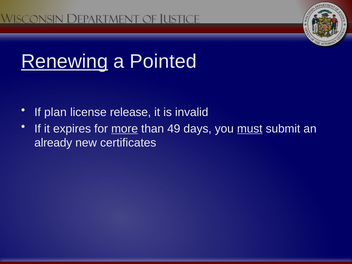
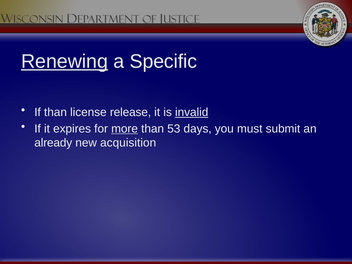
Pointed: Pointed -> Specific (163, 61)
If plan: plan -> than (55, 112)
invalid underline: none -> present (192, 112)
49: 49 -> 53 (174, 129)
must underline: present -> none (250, 129)
certificates: certificates -> acquisition (128, 143)
